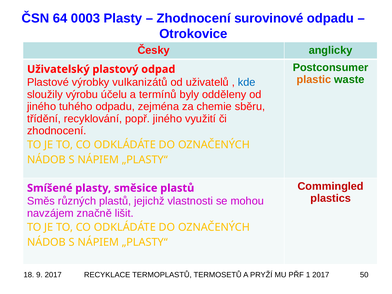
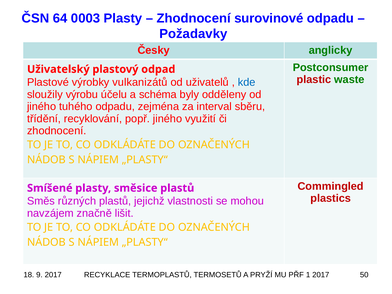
Otrokovice: Otrokovice -> Požadavky (193, 34)
plastic colour: orange -> red (314, 80)
termínů: termínů -> schéma (158, 94)
chemie: chemie -> interval (214, 107)
